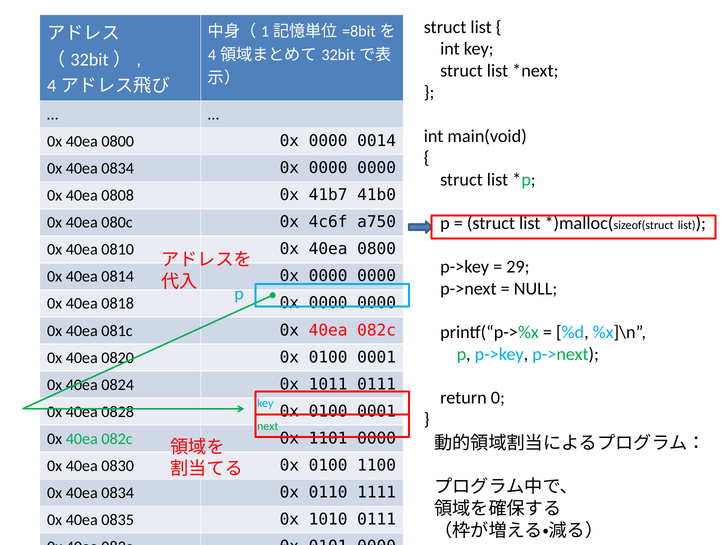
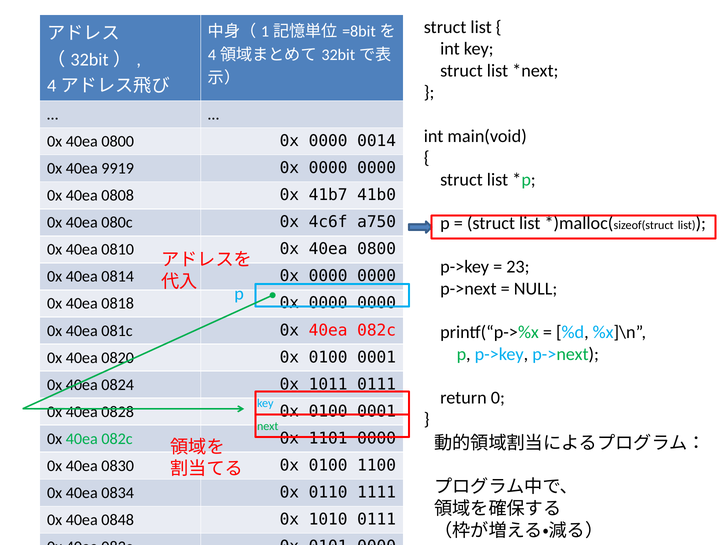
0834: 0834 -> 9919 (118, 169)
29: 29 -> 23 (518, 267)
0835: 0835 -> 0848 (118, 520)
